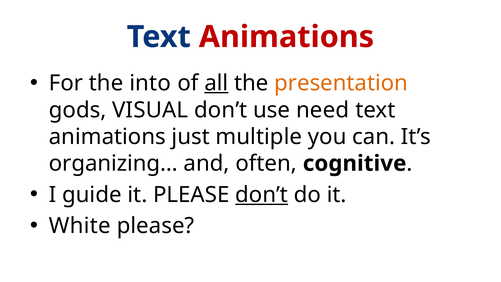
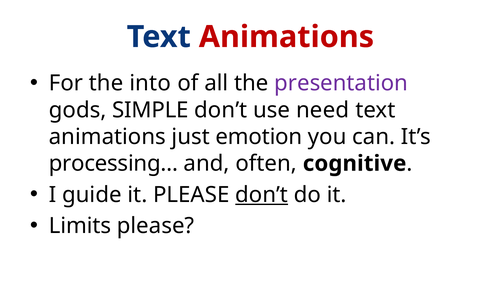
all underline: present -> none (216, 83)
presentation colour: orange -> purple (341, 83)
VISUAL: VISUAL -> SIMPLE (150, 110)
multiple: multiple -> emotion (259, 137)
organizing…: organizing… -> processing… (113, 163)
White: White -> Limits (80, 226)
